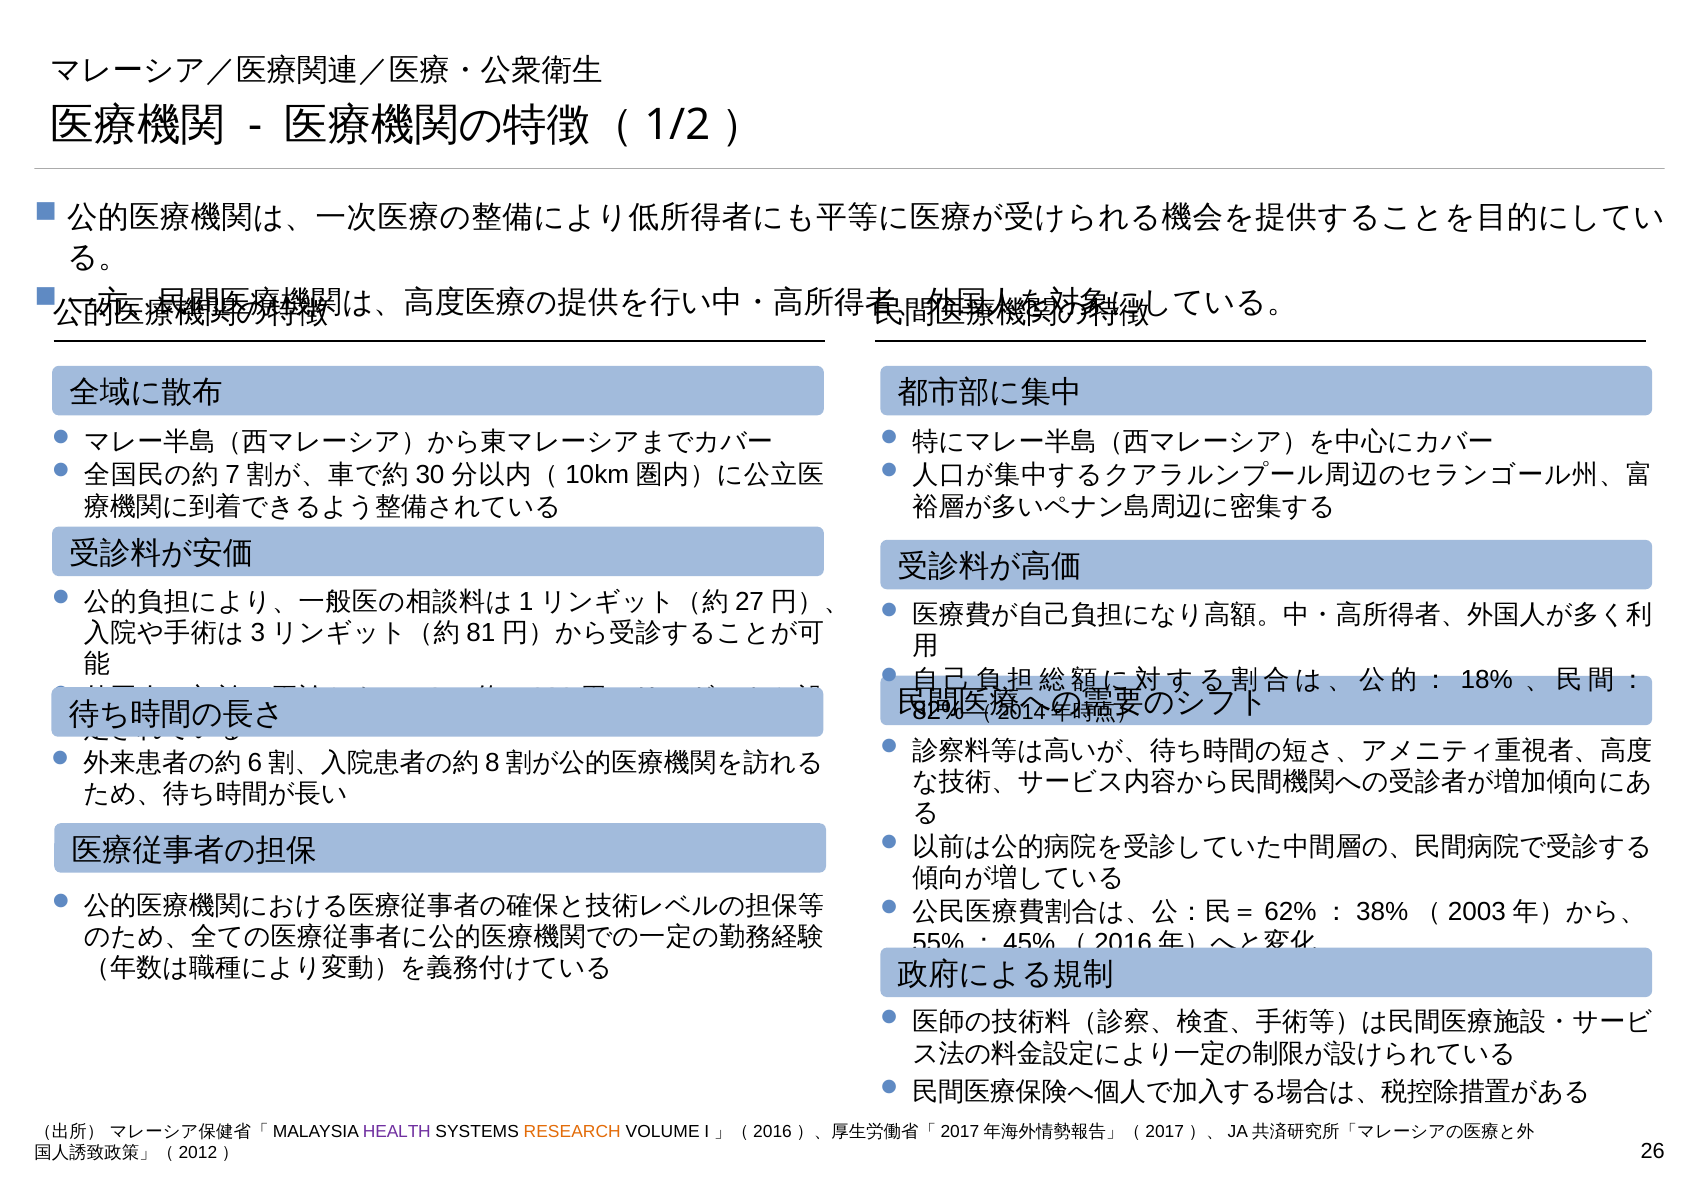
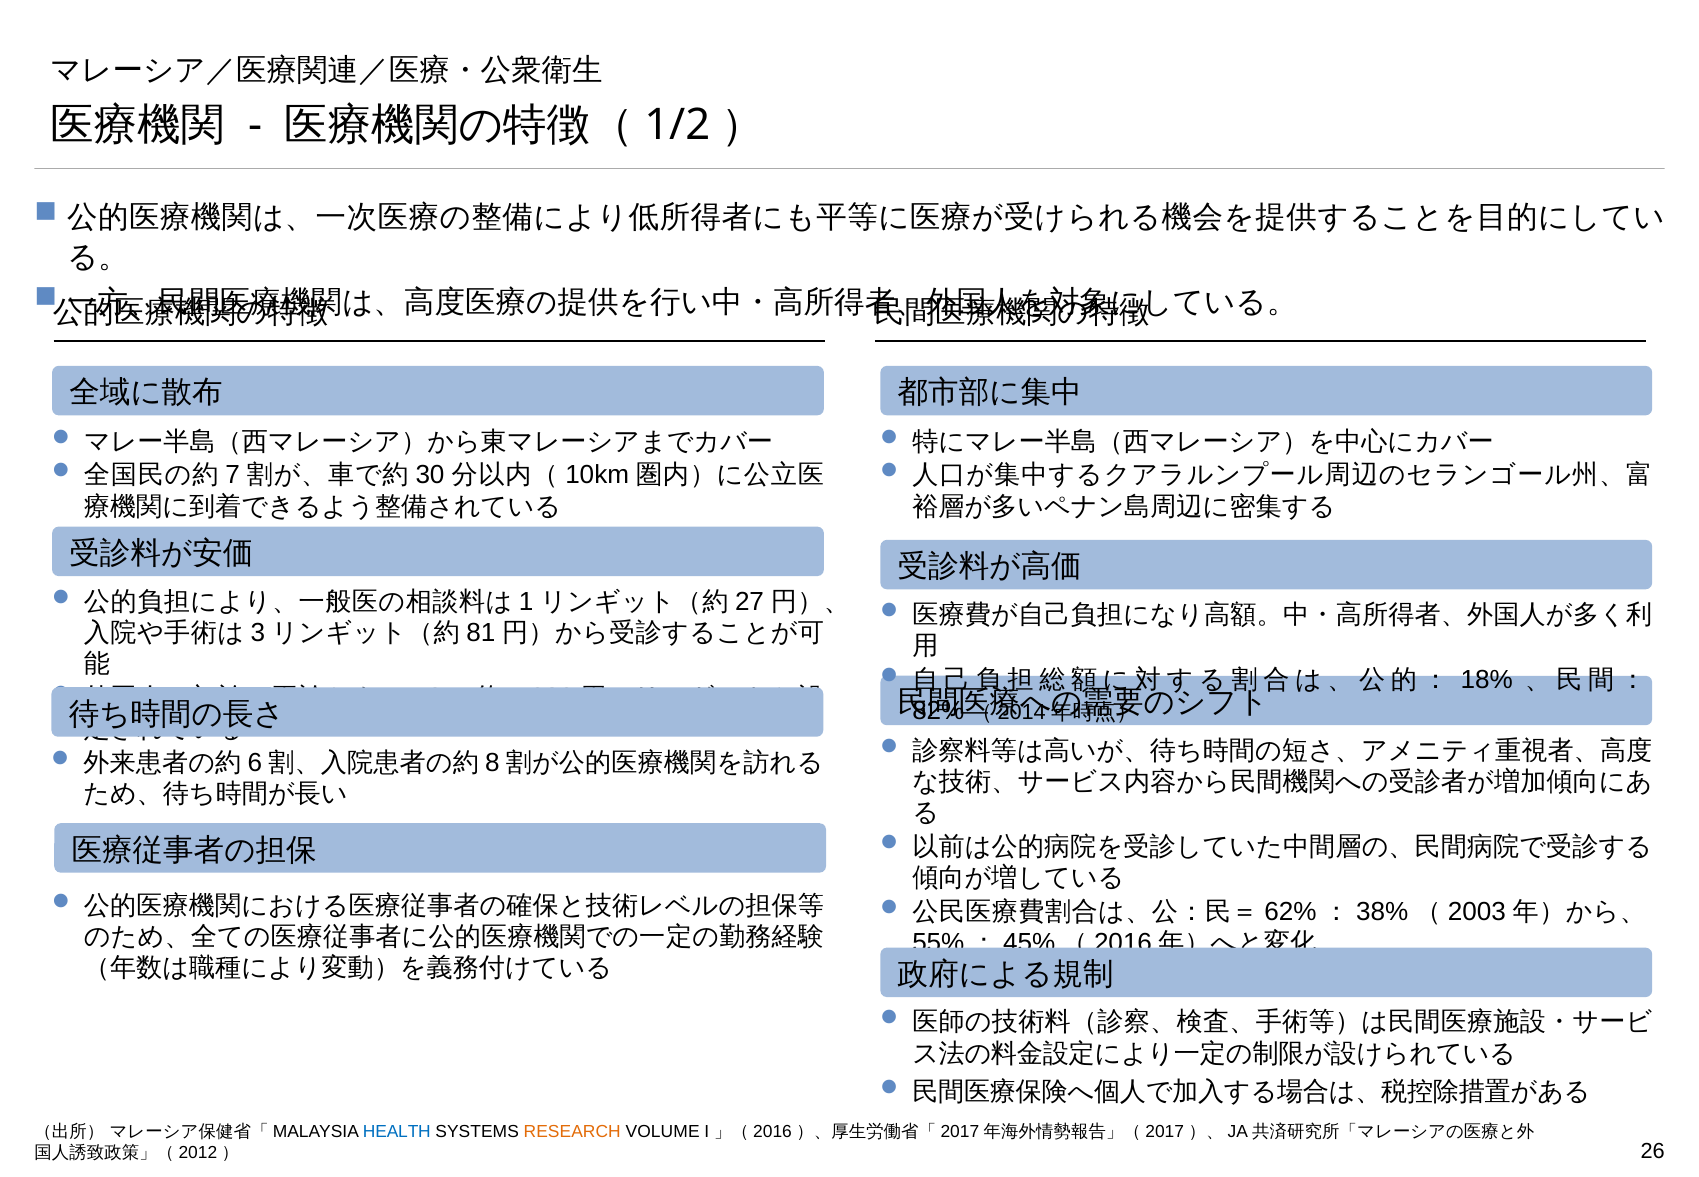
HEALTH colour: purple -> blue (397, 1131)
